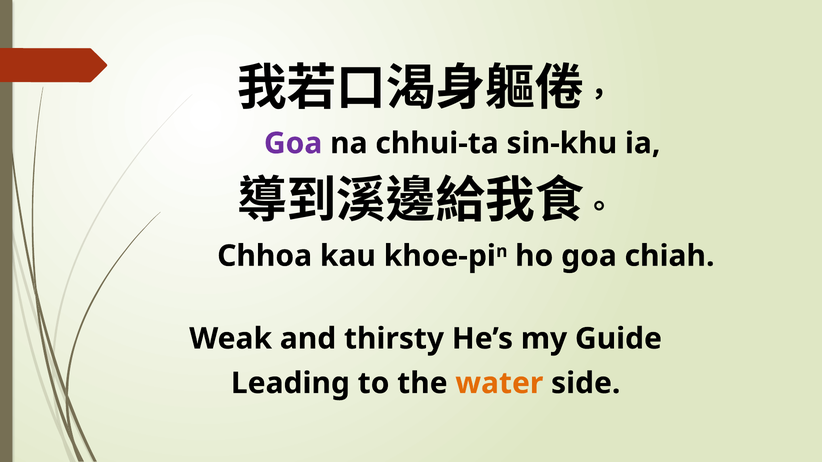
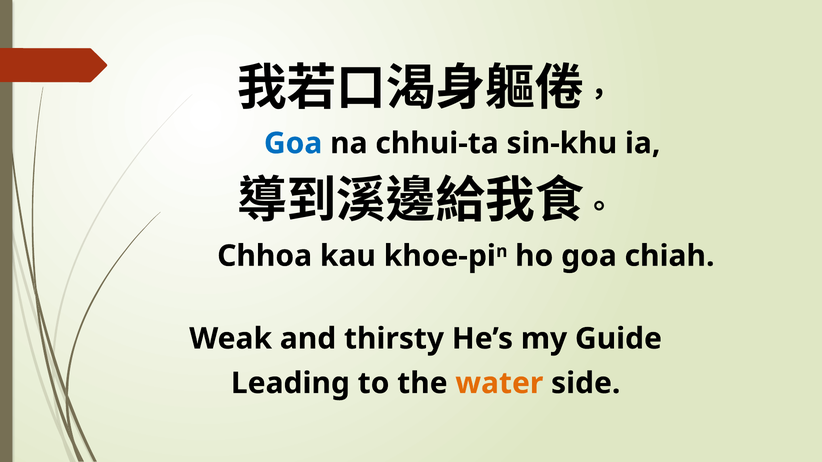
Goa colour: purple -> blue (293, 143)
